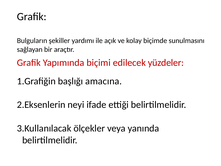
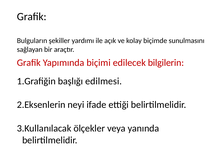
yüzdeler: yüzdeler -> bilgilerin (166, 63)
amacına: amacına -> edilmesi (104, 81)
